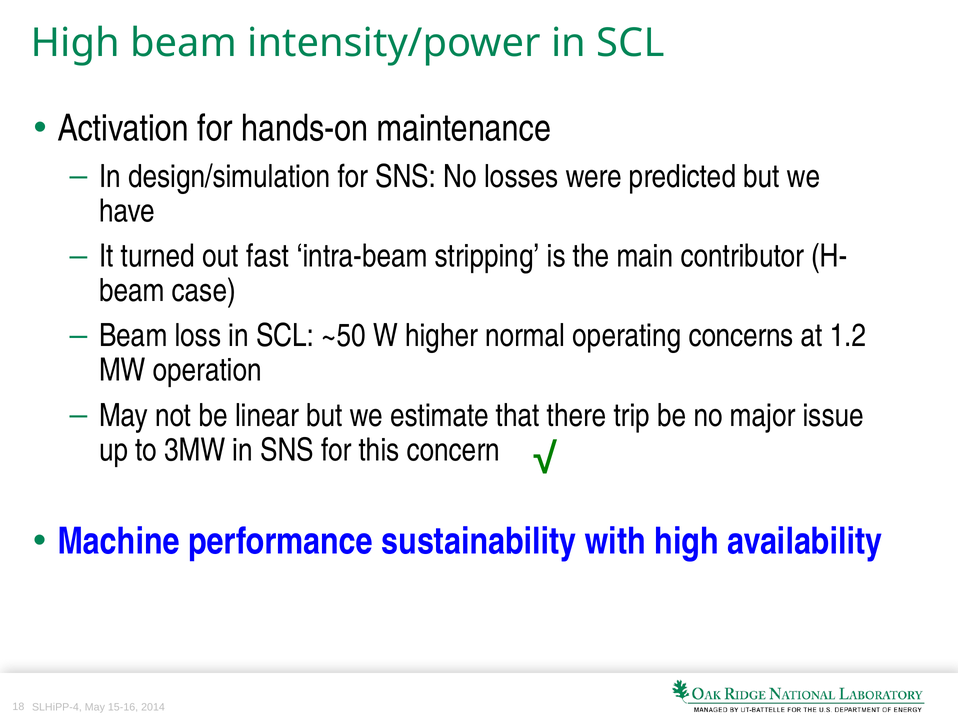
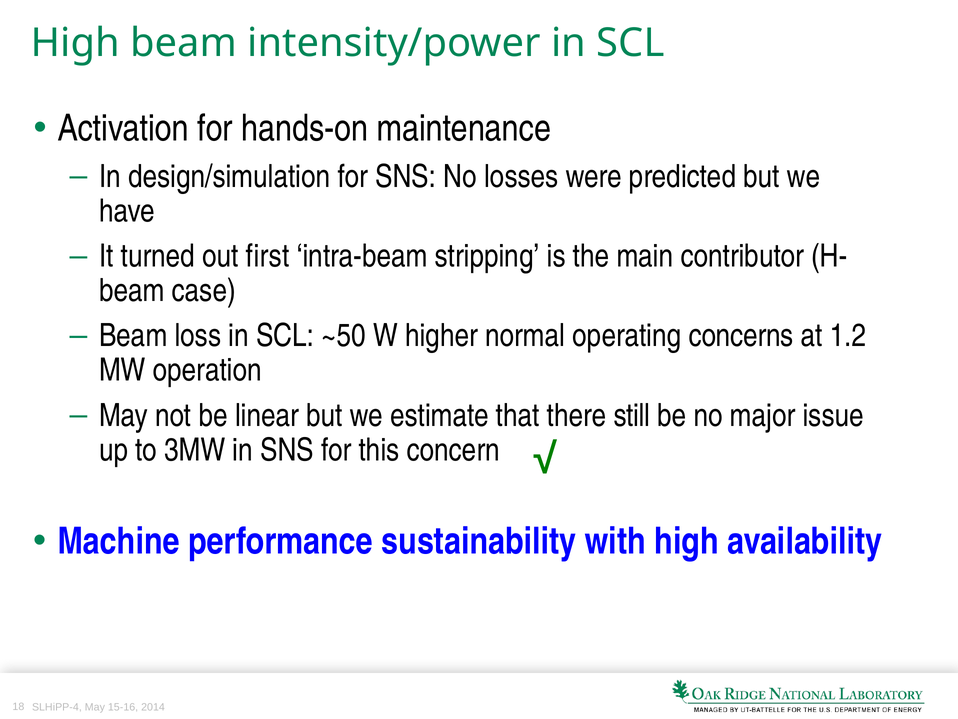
fast: fast -> first (268, 256)
trip: trip -> still (632, 415)
